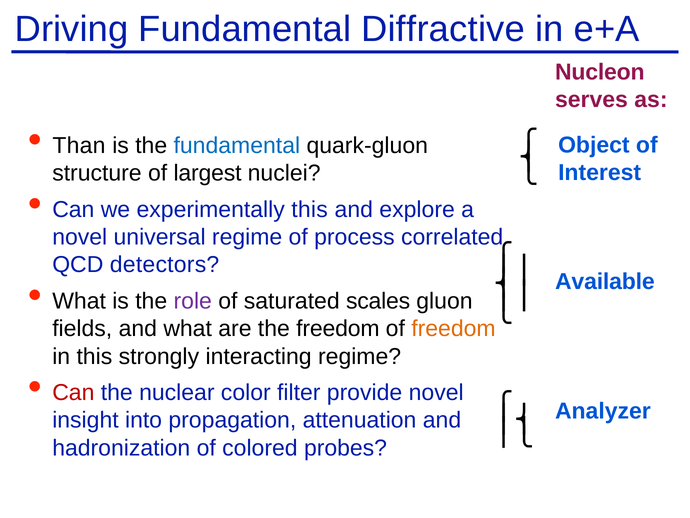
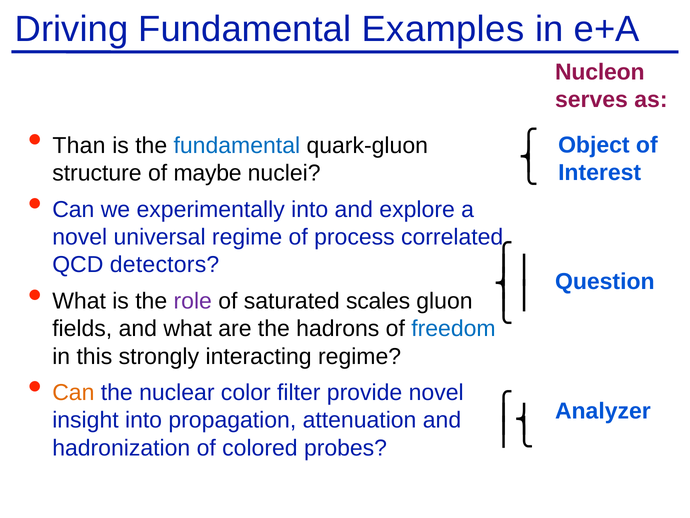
Diffractive: Diffractive -> Examples (443, 29)
largest: largest -> maybe (208, 173)
experimentally this: this -> into (310, 209)
Available: Available -> Question (605, 281)
the freedom: freedom -> hadrons (338, 328)
freedom colour: orange -> blue (453, 328)
Can colour: red -> orange (73, 392)
